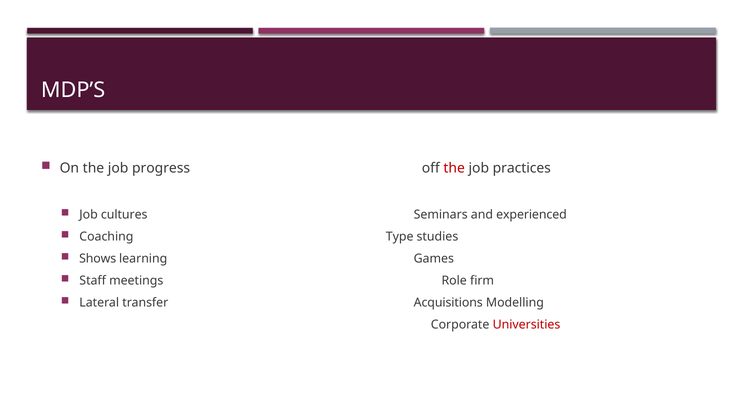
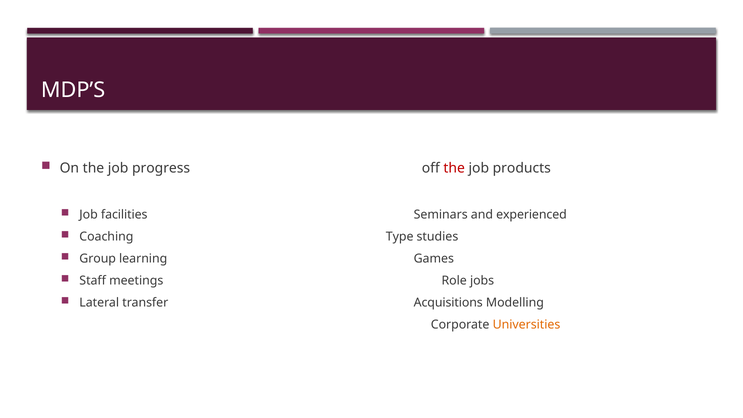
practices: practices -> products (522, 168)
cultures: cultures -> facilities (124, 215)
Shows: Shows -> Group (98, 259)
firm: firm -> jobs (482, 281)
Universities colour: red -> orange (526, 325)
